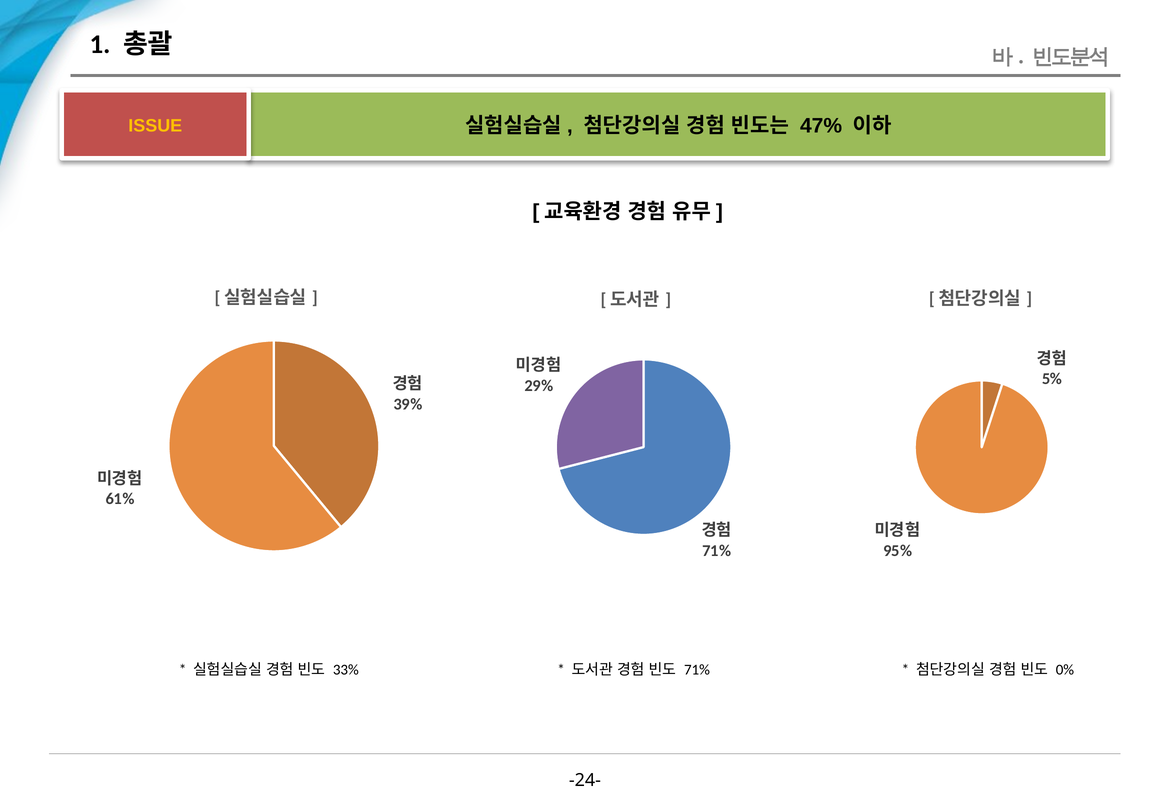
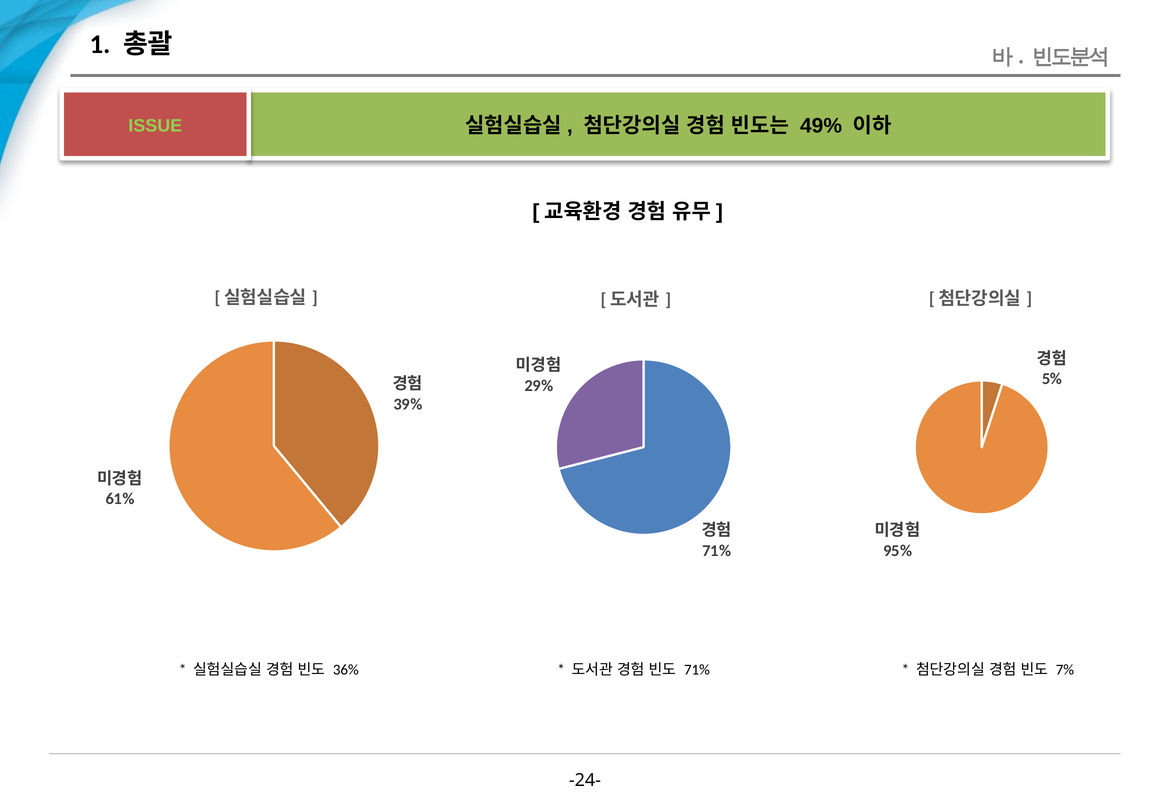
47%: 47% -> 49% (821, 126)
ISSUE colour: yellow -> light green (155, 126)
33%: 33% -> 36% (346, 670)
0%: 0% -> 7% (1065, 670)
